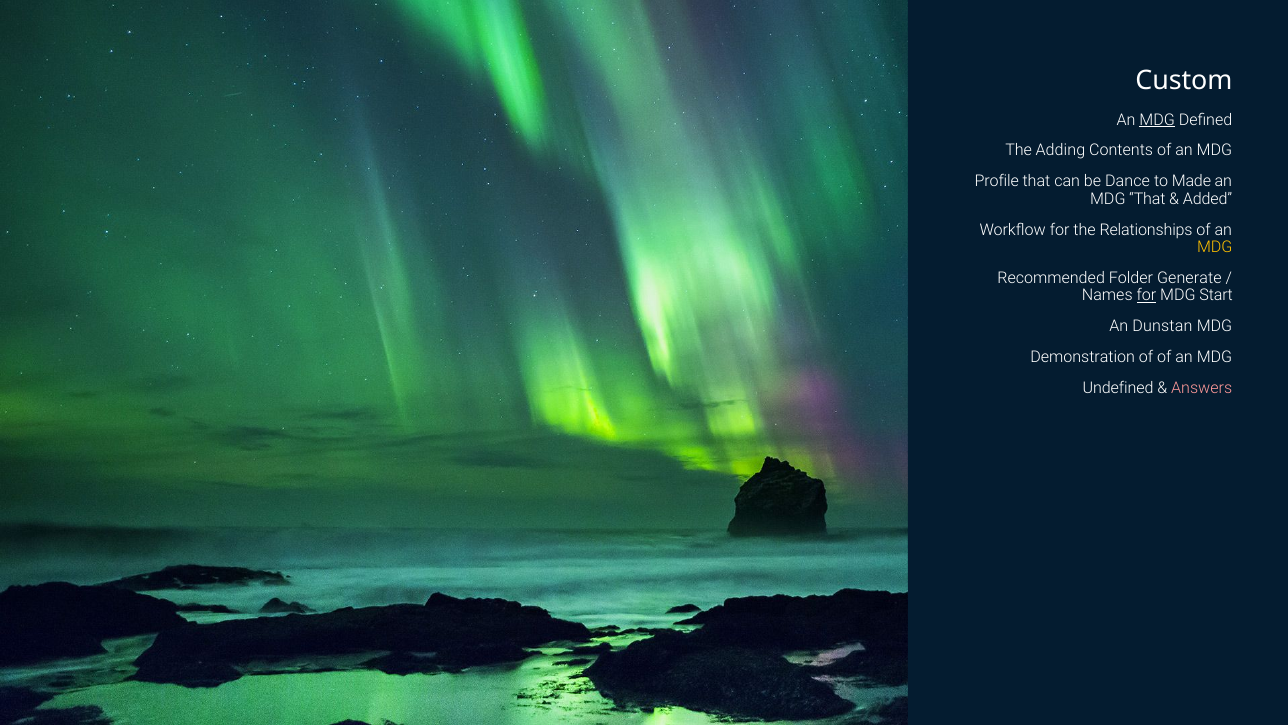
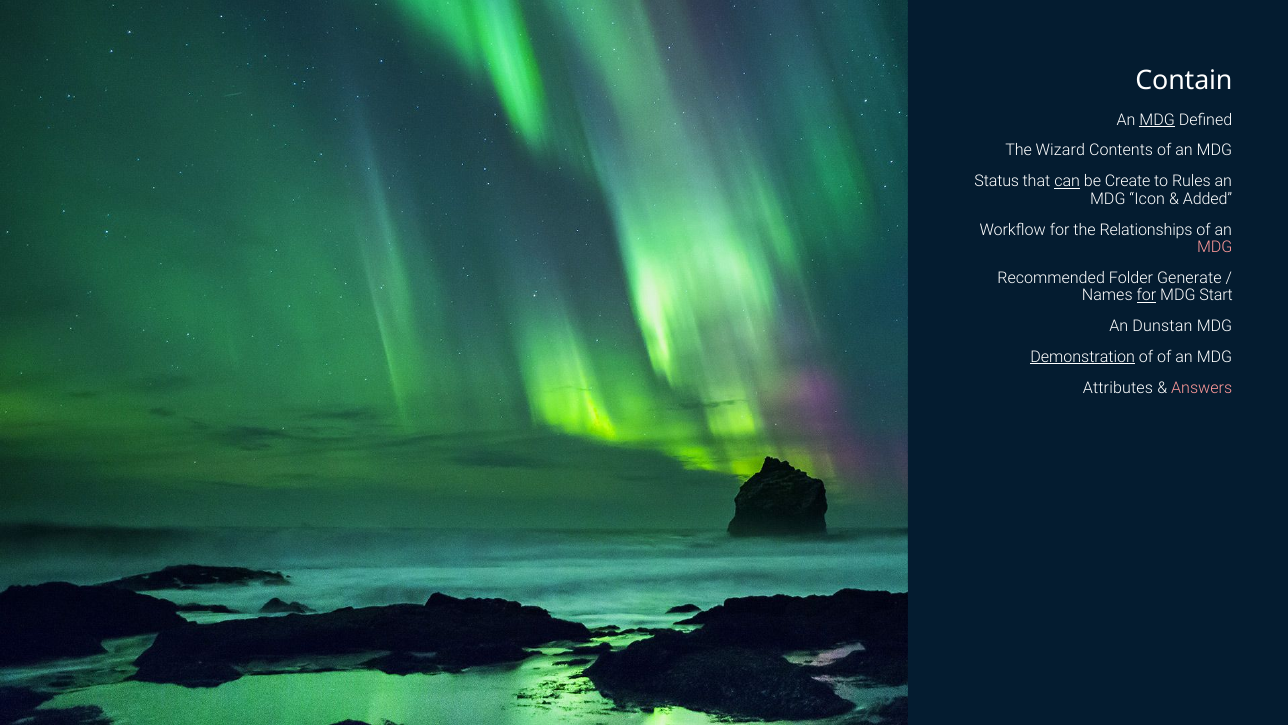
Custom: Custom -> Contain (1184, 81)
Adding: Adding -> Wizard (1060, 151)
Profile: Profile -> Status (997, 181)
can underline: none -> present (1067, 181)
Dance: Dance -> Create (1128, 181)
Made: Made -> Rules (1191, 181)
MDG That: That -> Icon (1147, 199)
MDG colour: yellow -> pink (1215, 247)
Demonstration underline: none -> present (1083, 357)
Undefined: Undefined -> Attributes (1118, 388)
